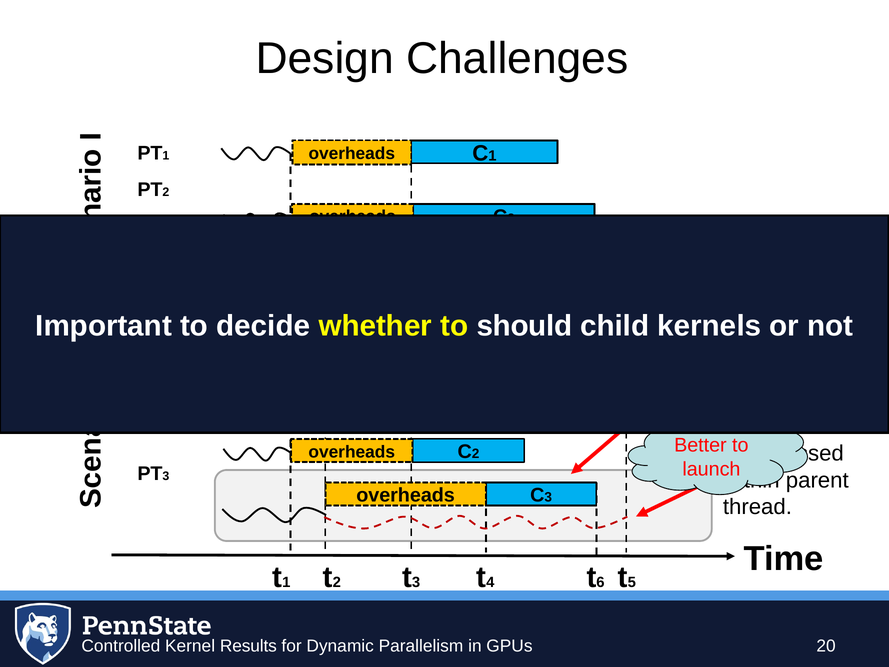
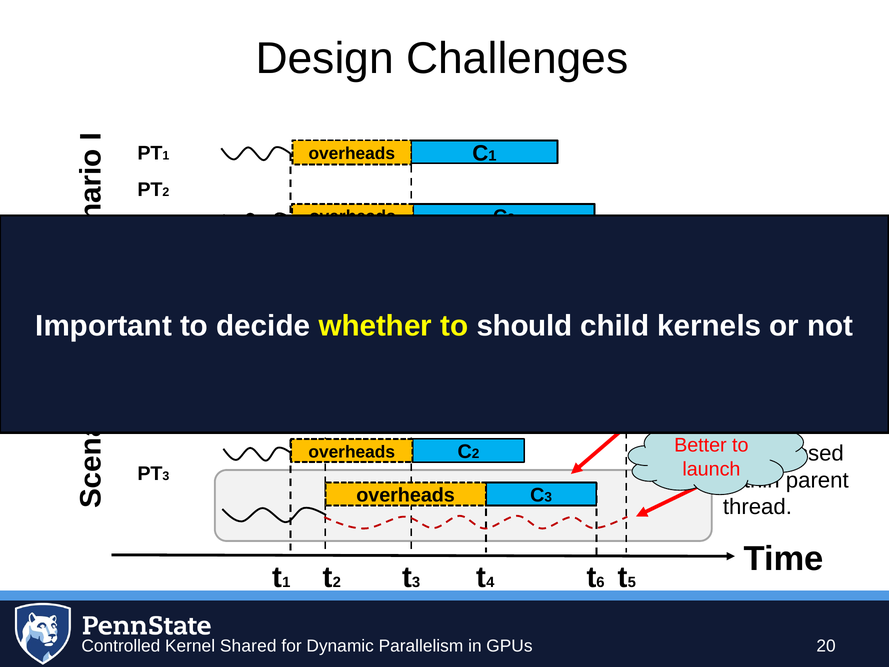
Results: Results -> Shared (248, 646)
